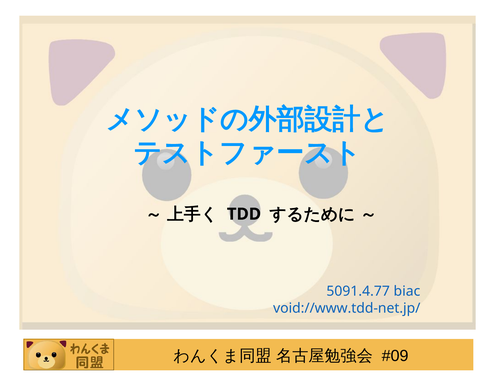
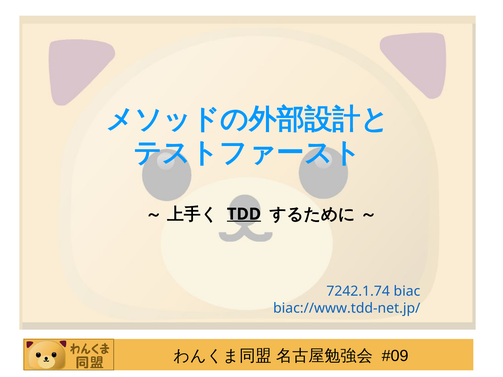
TDD underline: none -> present (244, 214)
5091.4.77: 5091.4.77 -> 7242.1.74 (358, 292)
void://www.tdd-net.jp/: void://www.tdd-net.jp/ -> biac://www.tdd-net.jp/ (347, 308)
